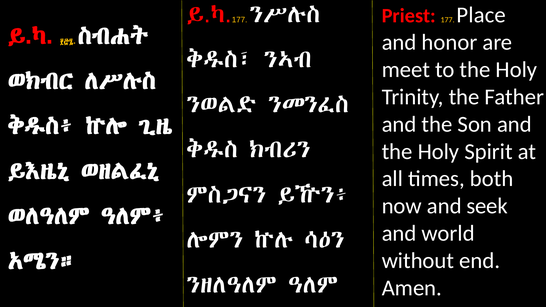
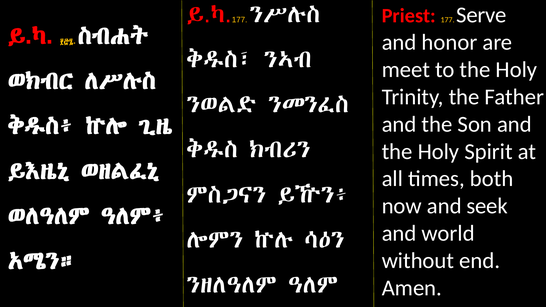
Place: Place -> Serve (481, 15)
